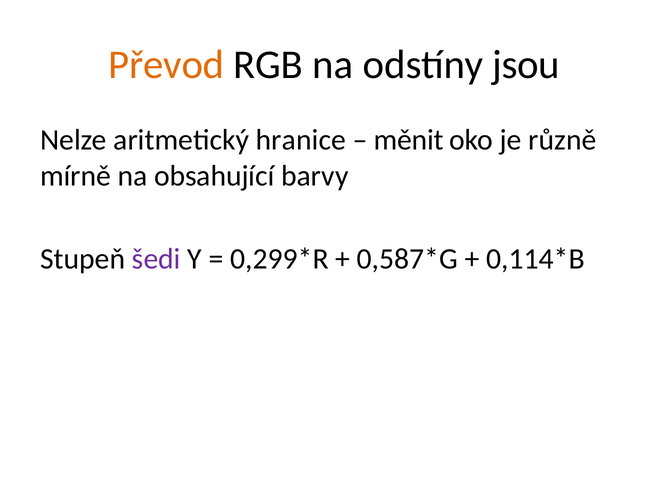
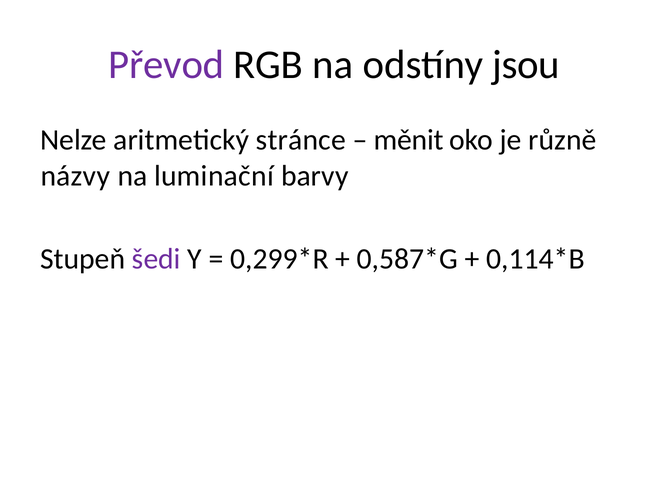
Převod colour: orange -> purple (166, 65)
hranice: hranice -> stránce (301, 140)
mírně: mírně -> názvy (75, 176)
obsahující: obsahující -> luminační (214, 176)
